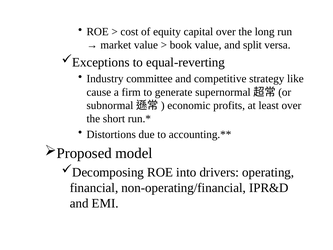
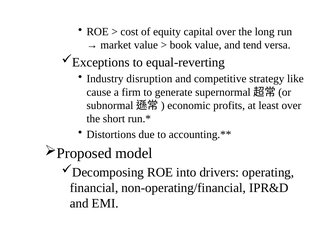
split: split -> tend (252, 45)
committee: committee -> disruption (149, 79)
